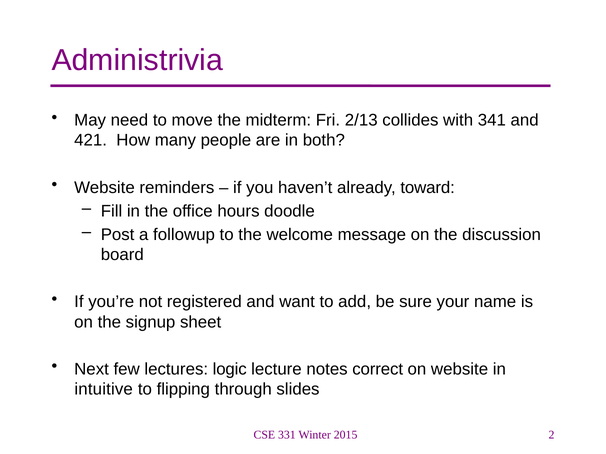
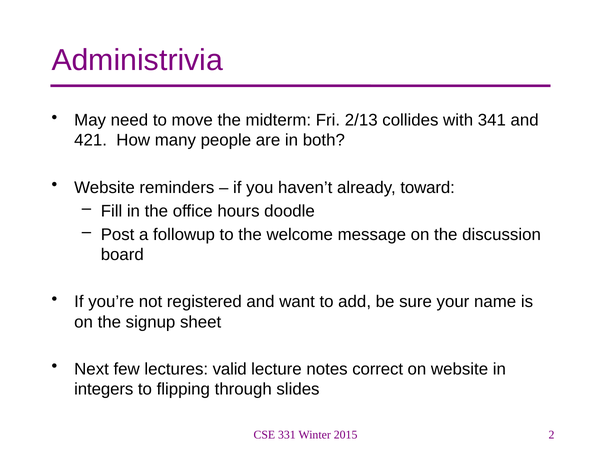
logic: logic -> valid (230, 370)
intuitive: intuitive -> integers (104, 390)
